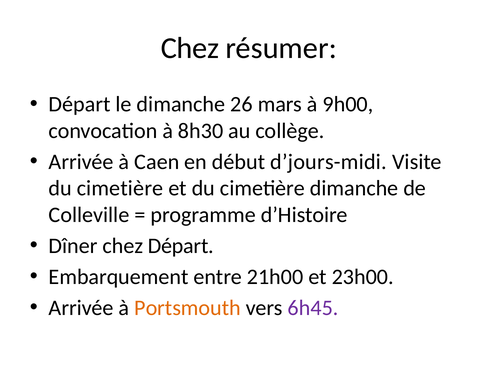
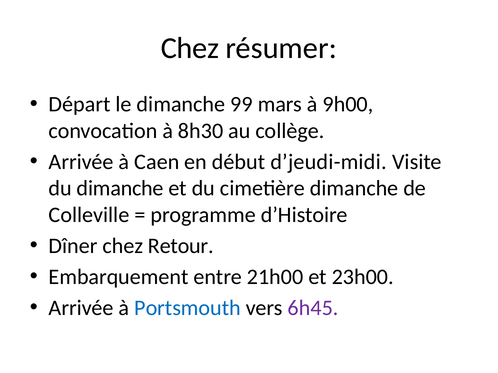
26: 26 -> 99 (241, 104)
d’jours-midi: d’jours-midi -> d’jeudi-midi (329, 162)
cimetière: cimetière -> dimanche (120, 189)
chez Départ: Départ -> Retour (181, 246)
Portsmouth colour: orange -> blue (188, 308)
